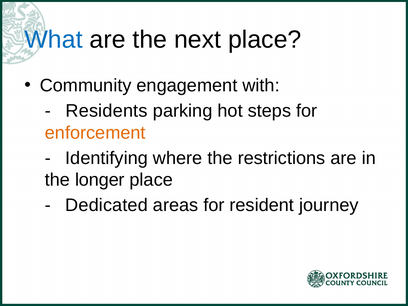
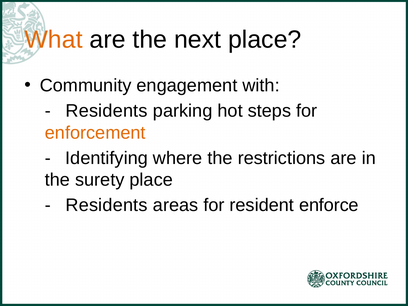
What colour: blue -> orange (54, 39)
longer: longer -> surety (100, 180)
Dedicated: Dedicated -> Residents (107, 205)
journey: journey -> enforce (329, 205)
